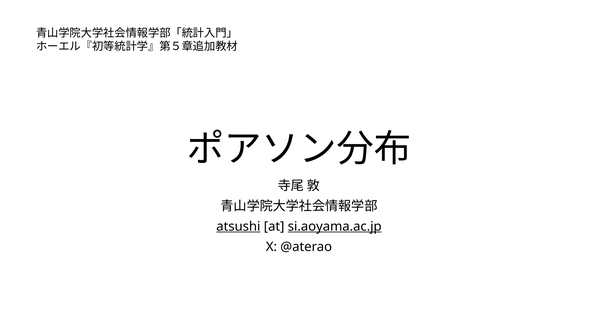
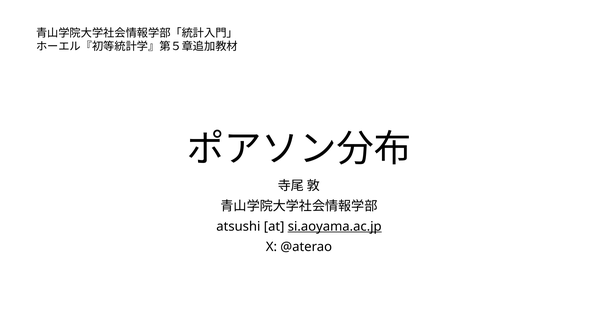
atsushi underline: present -> none (238, 227)
